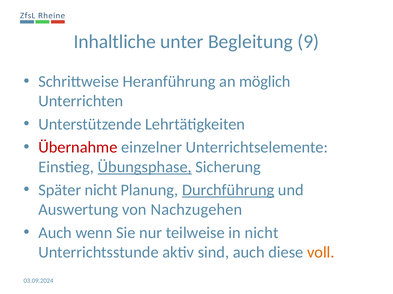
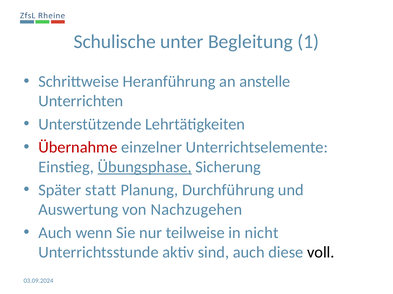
Inhaltliche: Inhaltliche -> Schulische (115, 42)
9: 9 -> 1 (308, 42)
möglich: möglich -> anstelle (265, 82)
Später nicht: nicht -> statt (101, 190)
Durchführung underline: present -> none (228, 190)
voll colour: orange -> black (321, 253)
